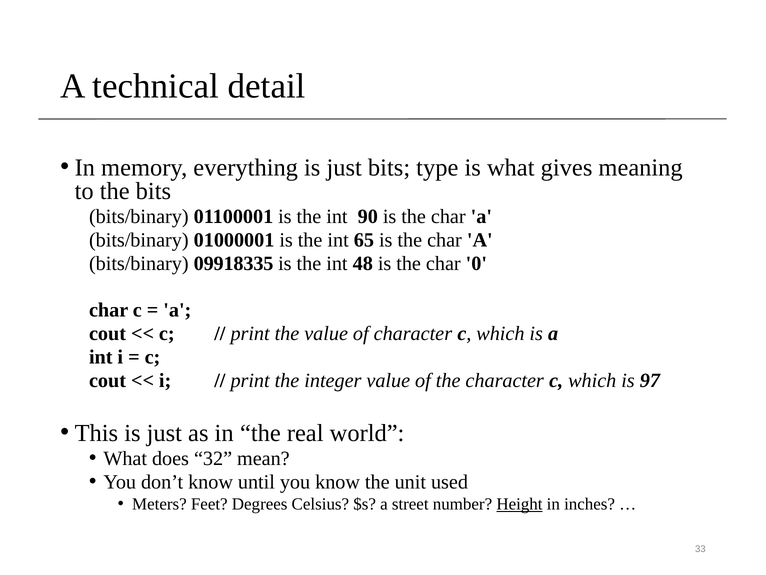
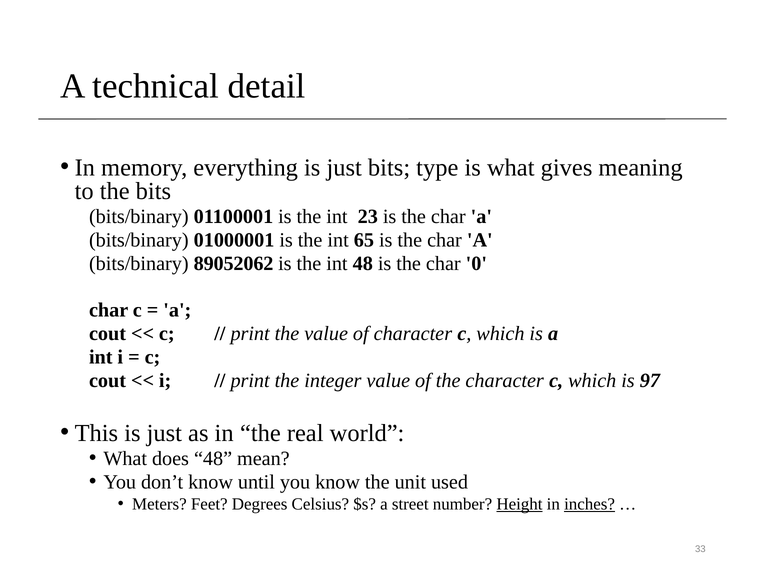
90: 90 -> 23 (368, 217)
09918335: 09918335 -> 89052062 (234, 263)
does 32: 32 -> 48 (213, 458)
inches underline: none -> present (590, 504)
